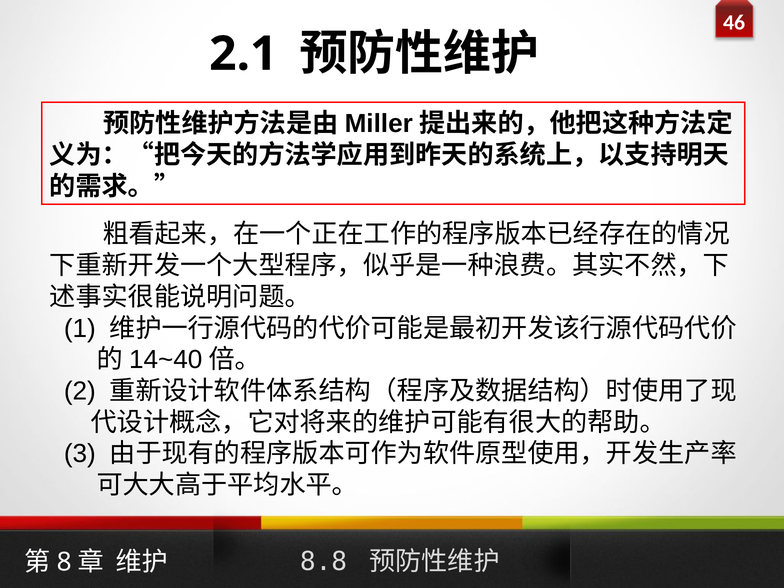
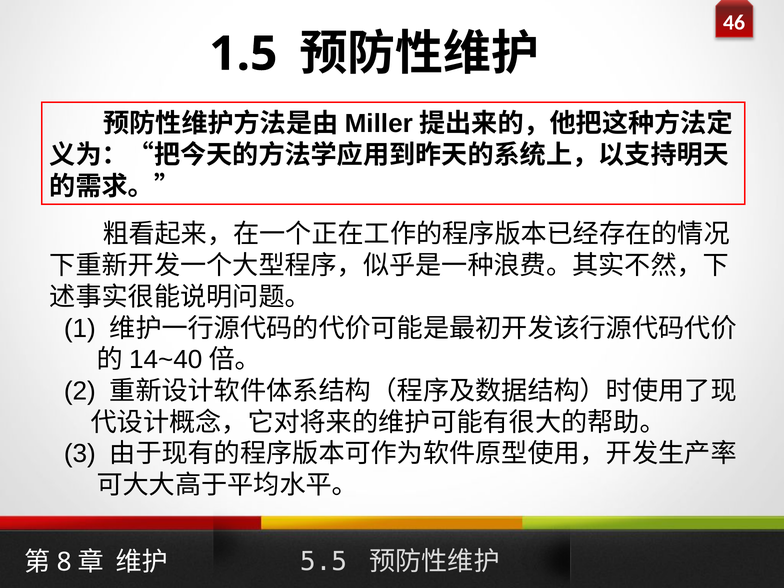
2.1: 2.1 -> 1.5 (243, 54)
8.8: 8.8 -> 5.5 (324, 562)
